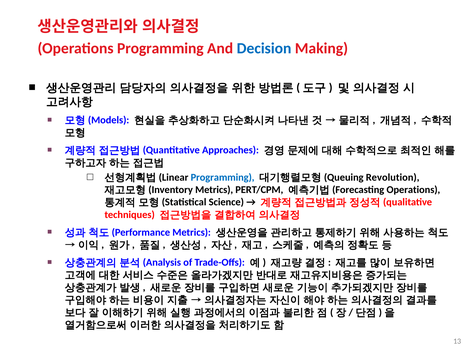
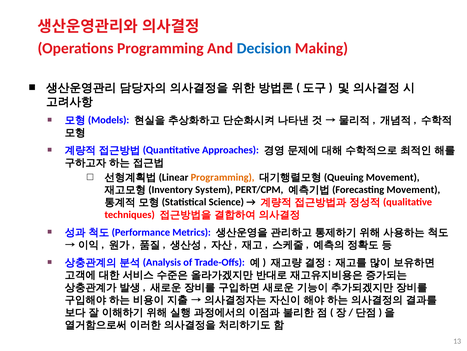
Programming colour: blue -> orange (223, 177)
Revolution: Revolution -> Movement (393, 177)
Metrics: Metrics -> System (214, 189)
Operations: Operations -> Movement (413, 189)
